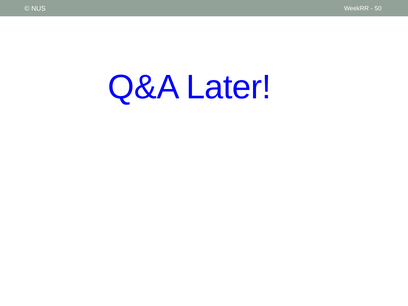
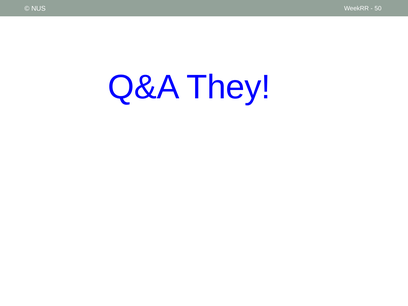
Later: Later -> They (229, 87)
